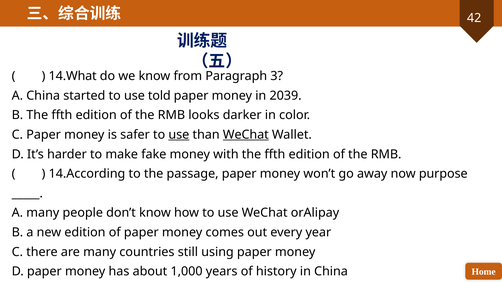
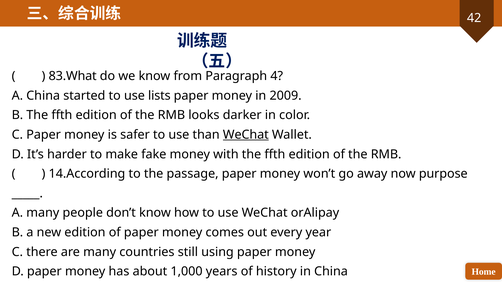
14.What: 14.What -> 83.What (73, 76)
3: 3 -> 4 (277, 76)
told: told -> lists (159, 96)
2039: 2039 -> 2009 (286, 96)
use underline: present -> none (179, 135)
